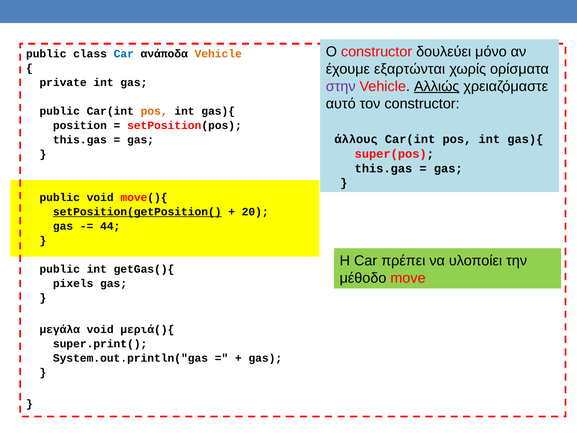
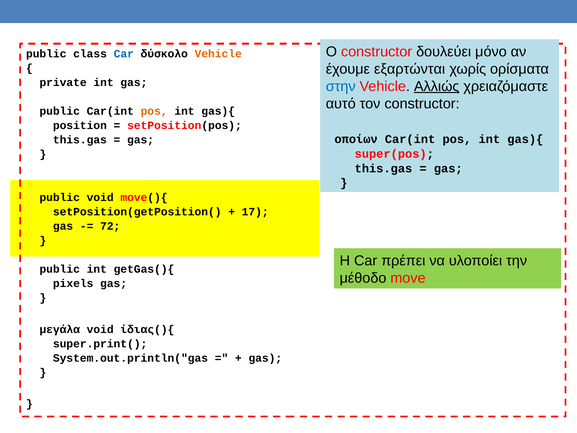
ανάποδα: ανάποδα -> δύσκολο (164, 54)
στην colour: purple -> blue (341, 86)
άλλους: άλλους -> οποίων (356, 139)
setPosition(getPosition( underline: present -> none (137, 212)
20: 20 -> 17 (255, 212)
44: 44 -> 72 (110, 226)
μεριά(){: μεριά(){ -> ίδιας(){ (147, 329)
